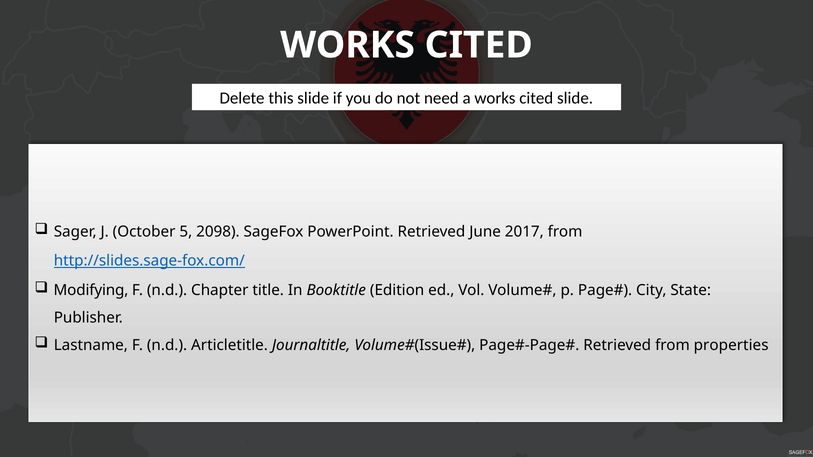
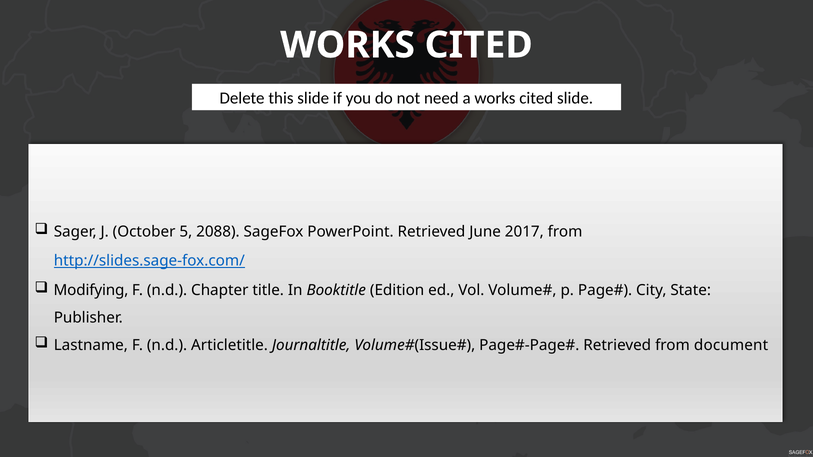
2098: 2098 -> 2088 (218, 232)
properties: properties -> document (731, 345)
